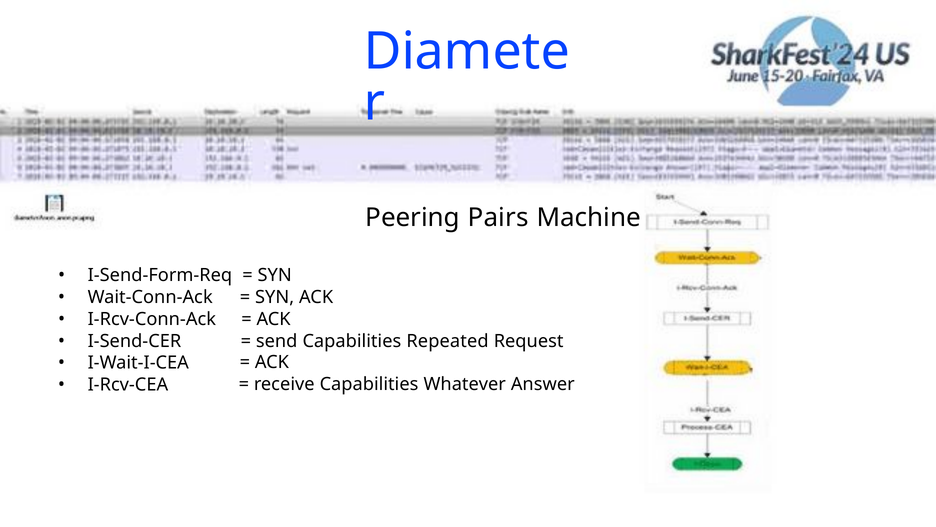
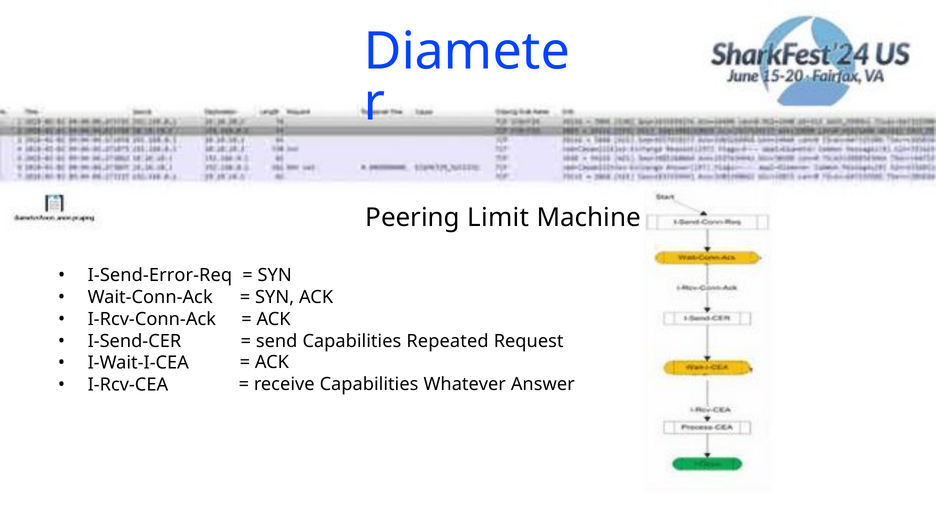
Pairs: Pairs -> Limit (498, 217)
I-Send-Form-Req: I-Send-Form-Req -> I-Send-Error-Req (160, 275)
